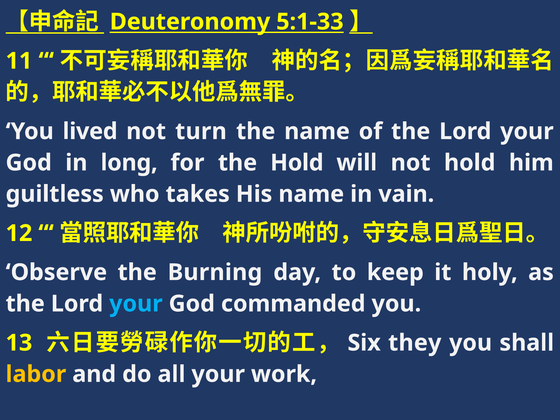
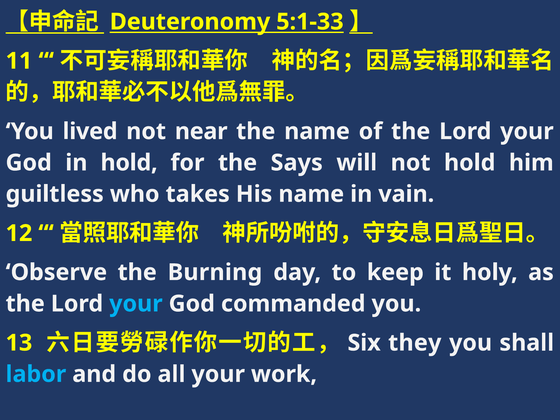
turn: turn -> near (201, 131)
in long: long -> hold (129, 163)
the Hold: Hold -> Says (297, 163)
labor colour: yellow -> light blue (36, 374)
